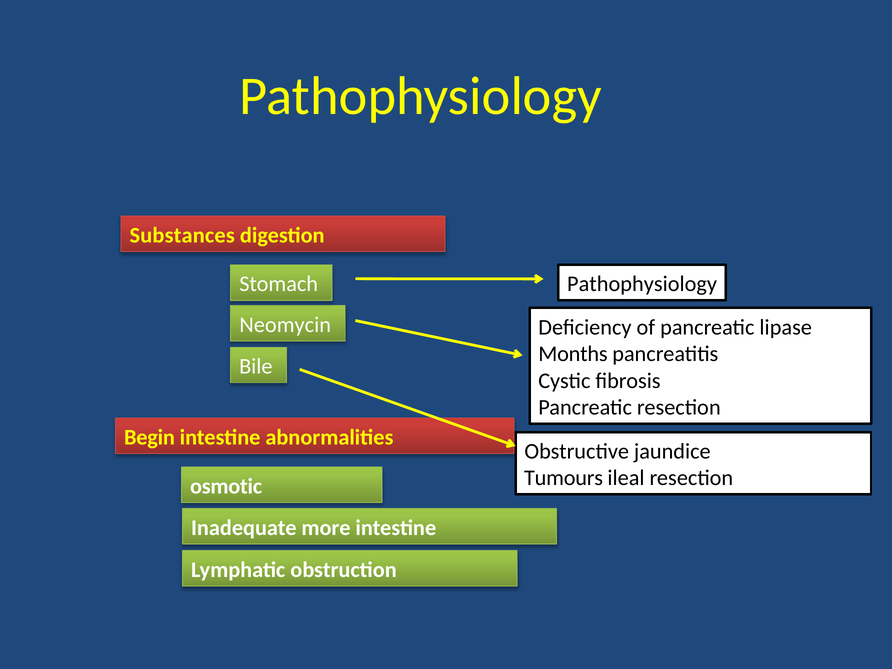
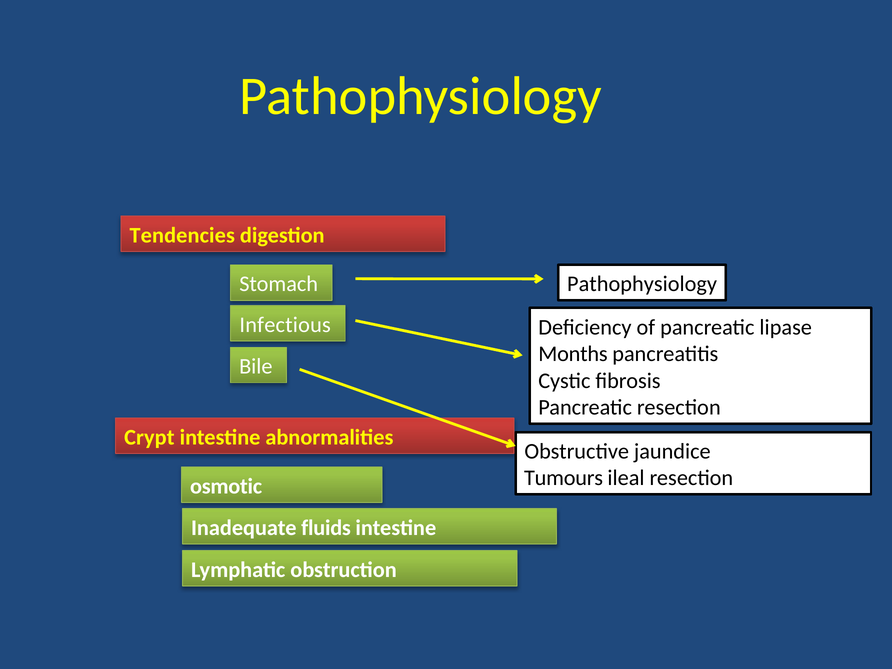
Substances: Substances -> Tendencies (182, 235)
Neomycin: Neomycin -> Infectious (285, 325)
Begin: Begin -> Crypt (149, 437)
more: more -> fluids (326, 528)
